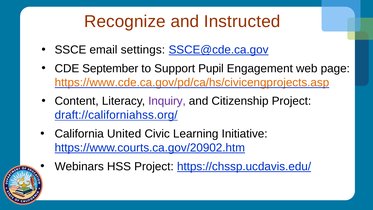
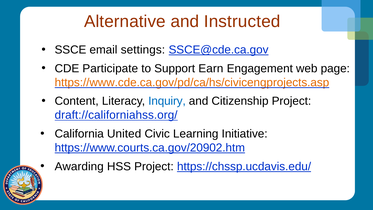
Recognize: Recognize -> Alternative (125, 21)
September: September -> Participate (110, 68)
Pupil: Pupil -> Earn (211, 68)
Inquiry colour: purple -> blue (167, 101)
Webinars: Webinars -> Awarding (79, 166)
